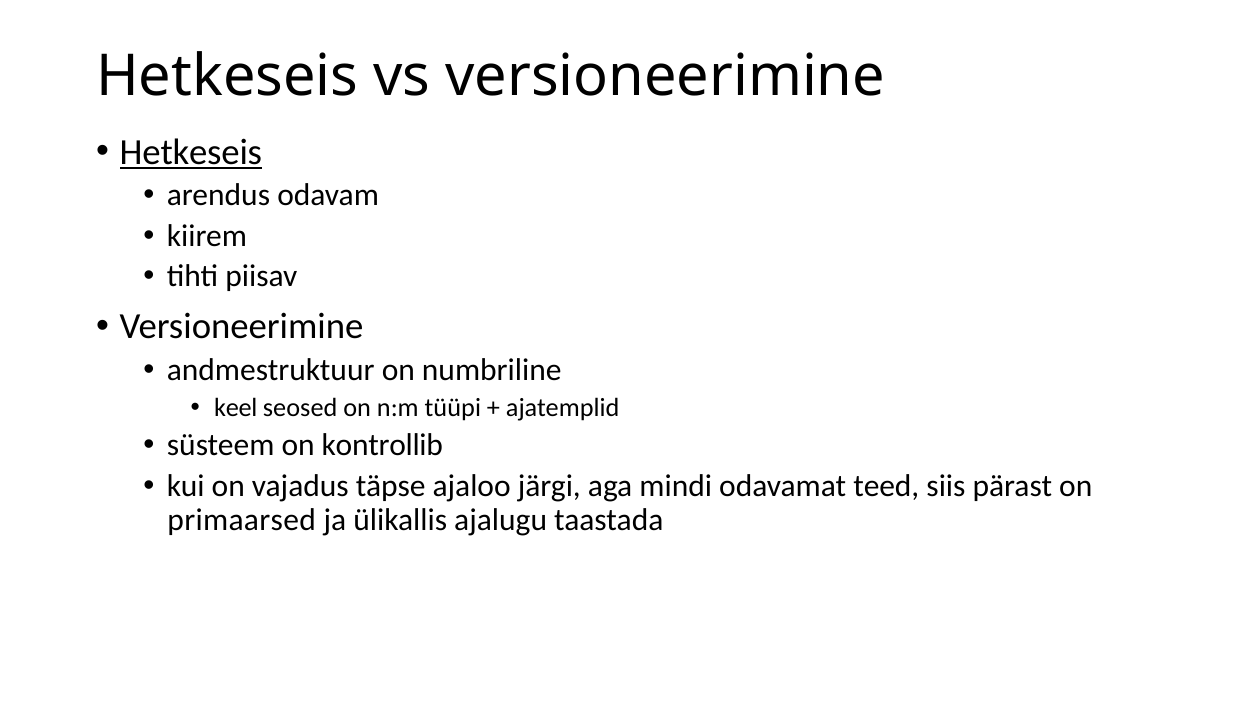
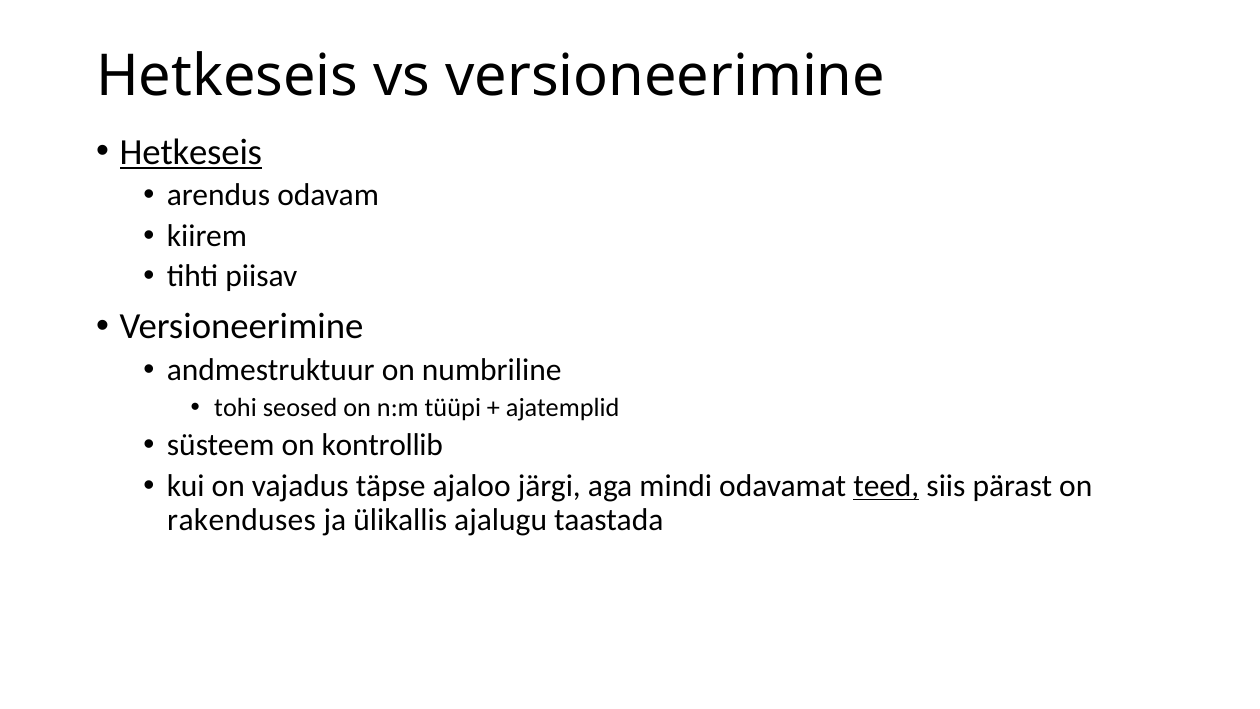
keel: keel -> tohi (236, 407)
teed underline: none -> present (886, 486)
primaarsed: primaarsed -> rakenduses (242, 520)
